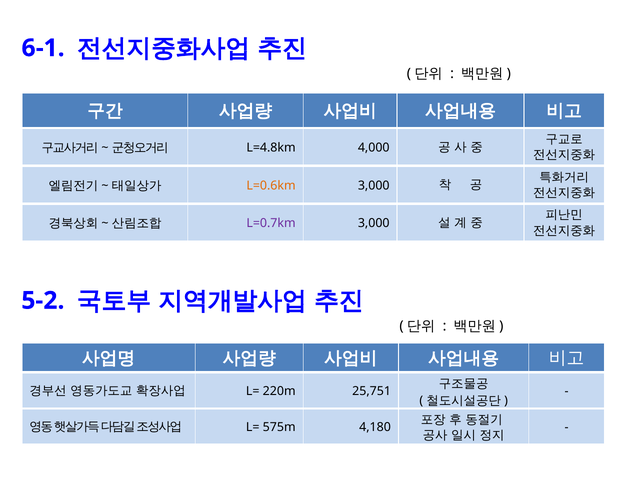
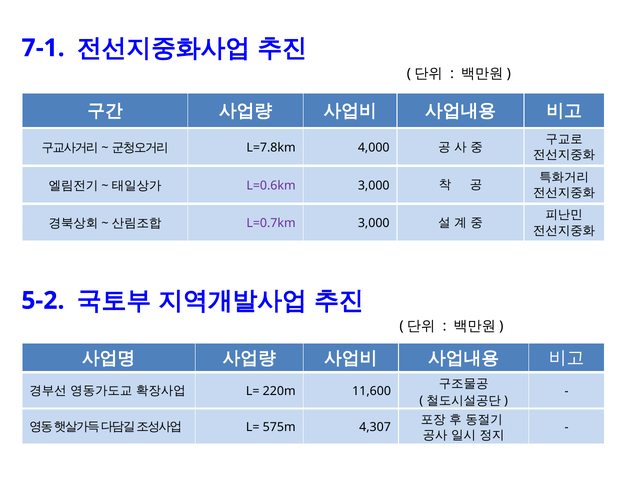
6-1: 6-1 -> 7-1 (43, 48)
L=4.8km: L=4.8km -> L=7.8km (271, 148)
L=0.6km colour: orange -> purple (271, 185)
25,751: 25,751 -> 11,600 (372, 391)
4,180: 4,180 -> 4,307 (375, 427)
